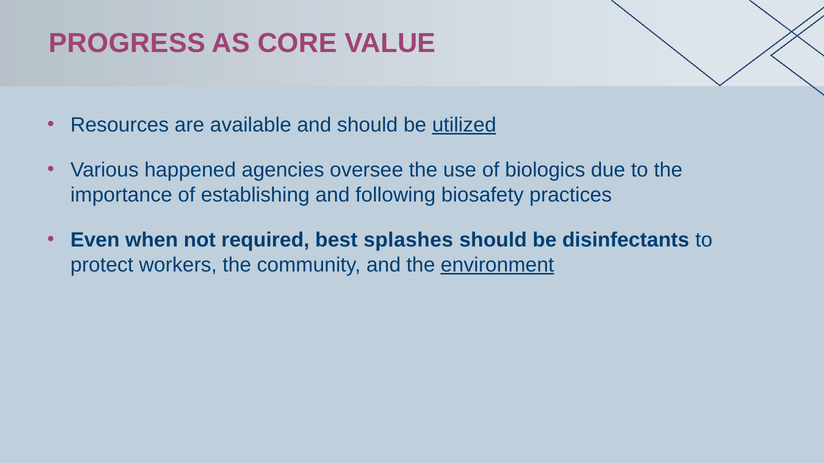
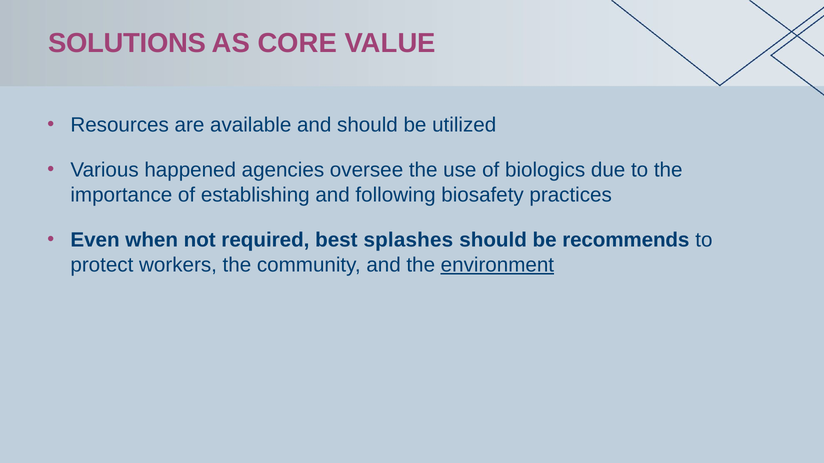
PROGRESS: PROGRESS -> SOLUTIONS (127, 43)
utilized underline: present -> none (464, 125)
disinfectants: disinfectants -> recommends (626, 240)
